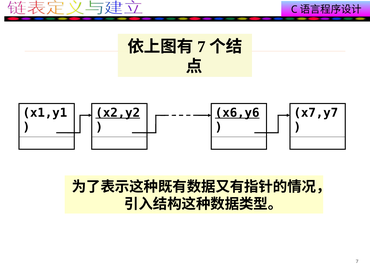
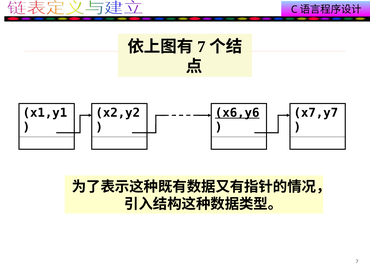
x2,y2 underline: present -> none (118, 113)
